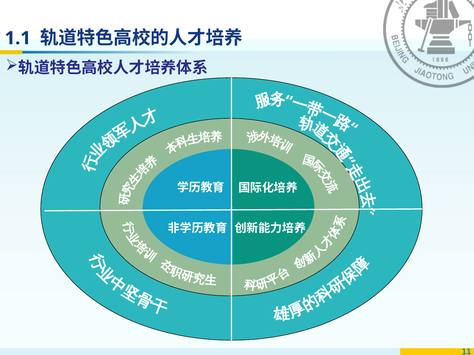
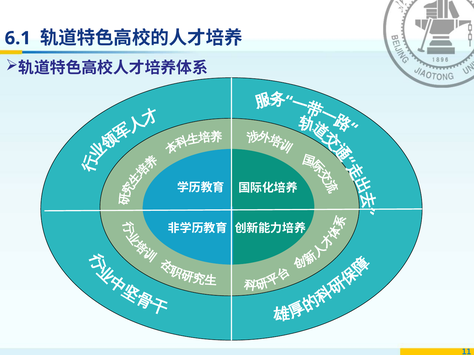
1.1: 1.1 -> 6.1 (18, 38)
